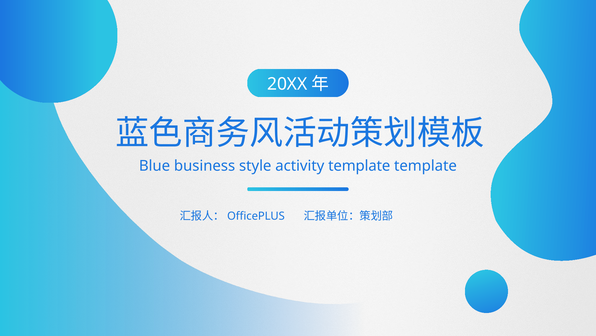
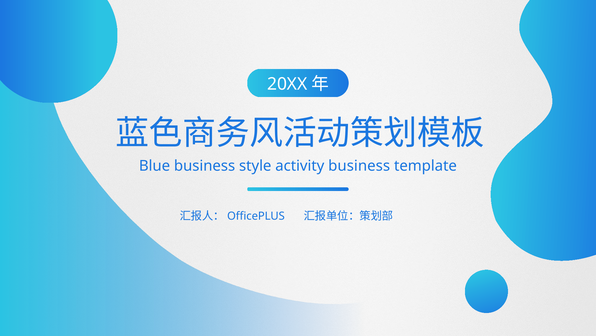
activity template: template -> business (359, 166)
